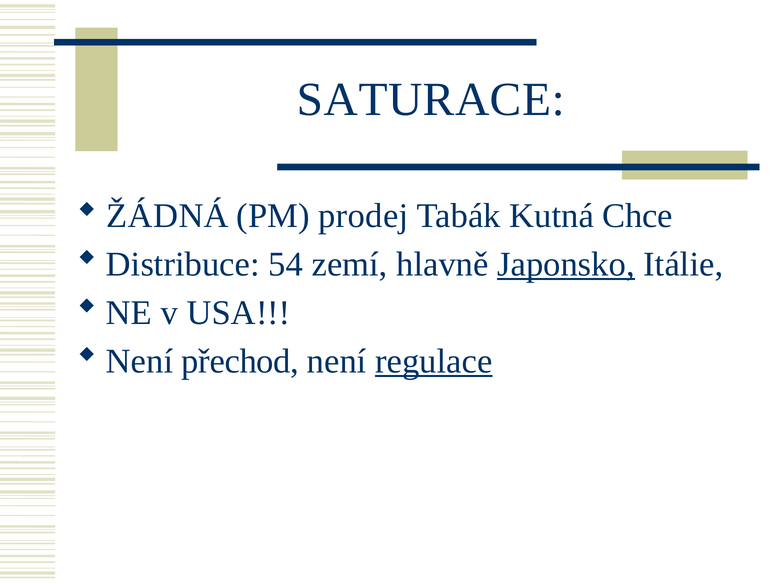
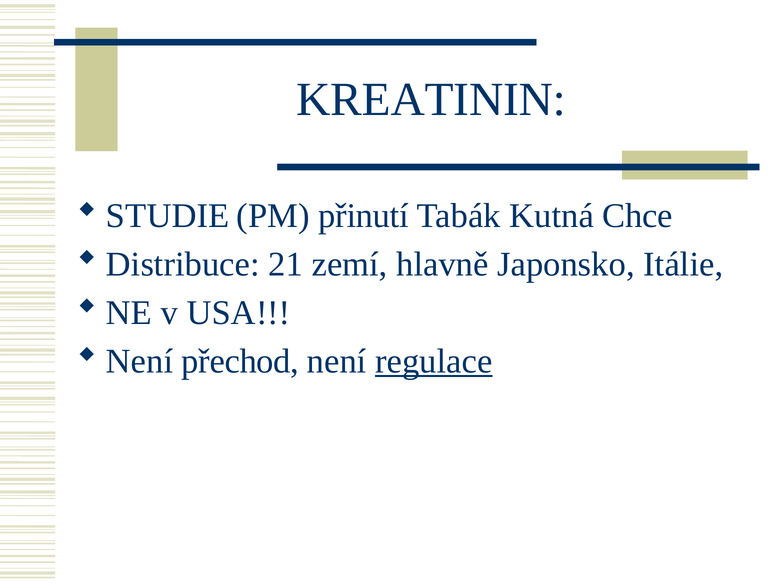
SATURACE: SATURACE -> KREATININ (431, 99)
ŽÁDNÁ: ŽÁDNÁ -> STUDIE (168, 216)
prodej: prodej -> přinutí (364, 216)
54: 54 -> 21 (286, 264)
Japonsko underline: present -> none (566, 264)
